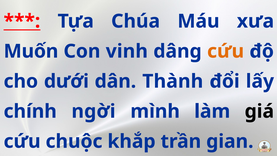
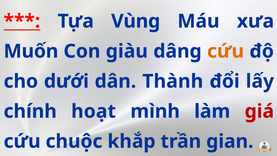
Chúa: Chúa -> Vùng (136, 21)
vinh: vinh -> giàu (127, 51)
ngời: ngời -> hoạt (94, 111)
giá colour: black -> red (259, 111)
